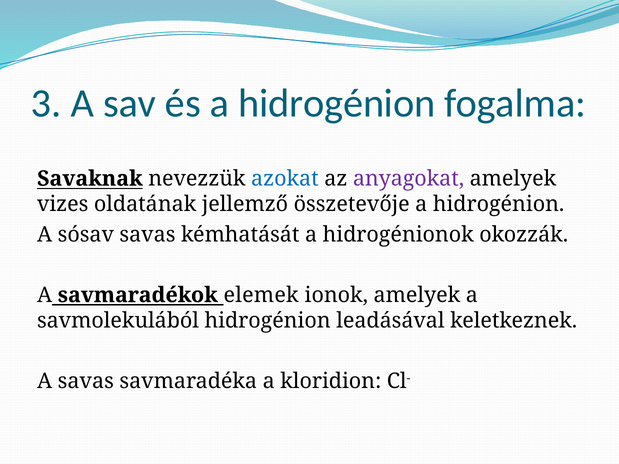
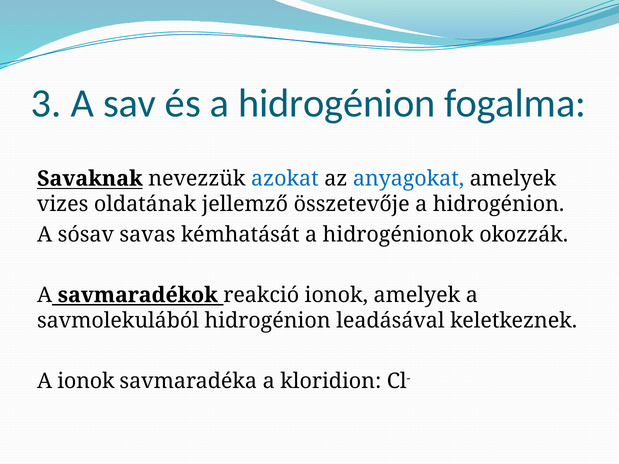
anyagokat colour: purple -> blue (409, 179)
elemek: elemek -> reakció (261, 295)
A savas: savas -> ionok (86, 381)
